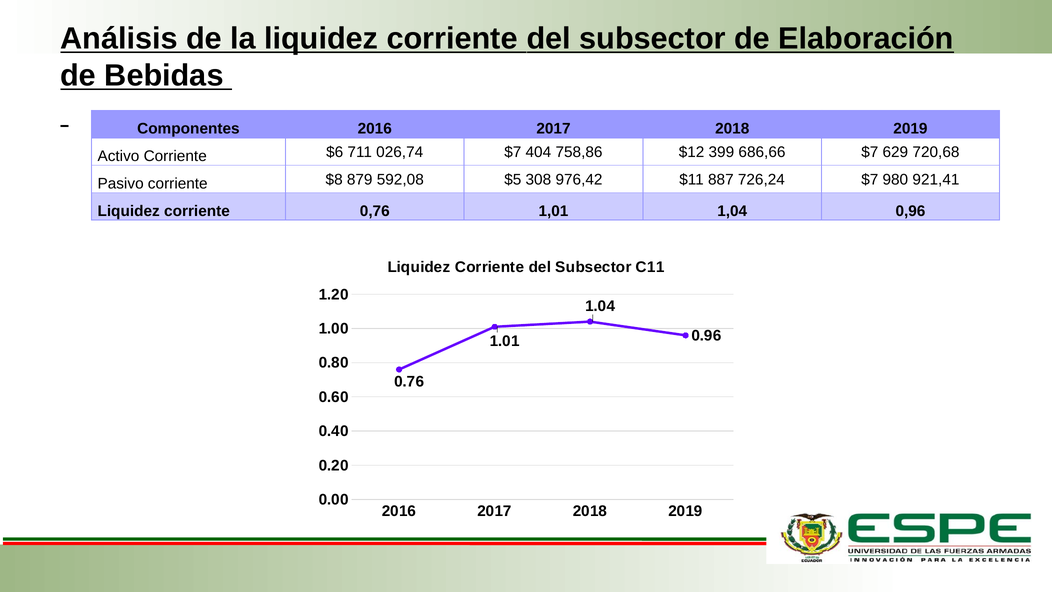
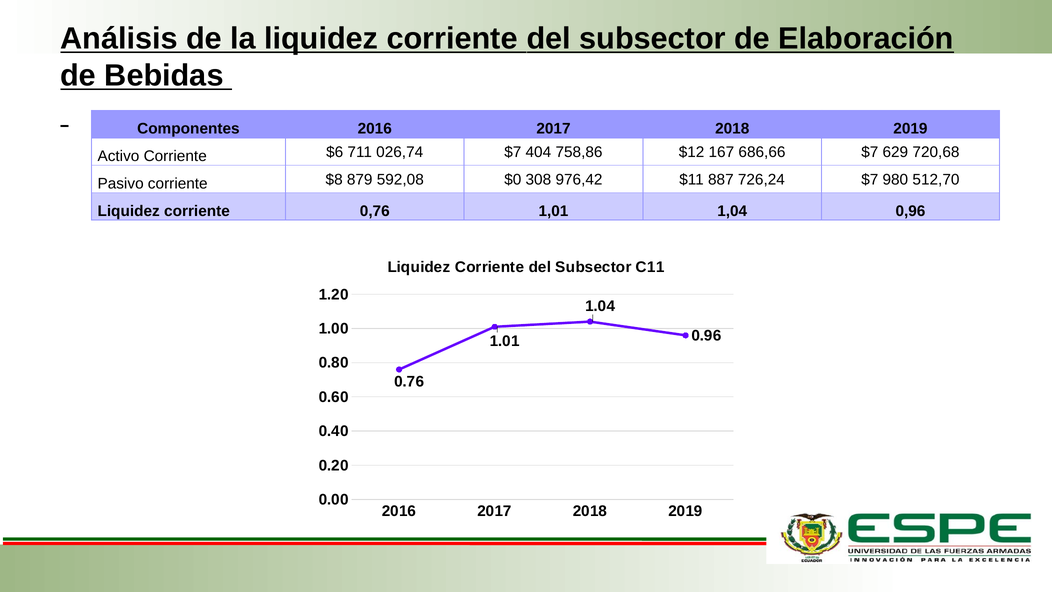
399: 399 -> 167 (721, 152)
$5: $5 -> $0 (513, 180)
921,41: 921,41 -> 512,70 (936, 180)
